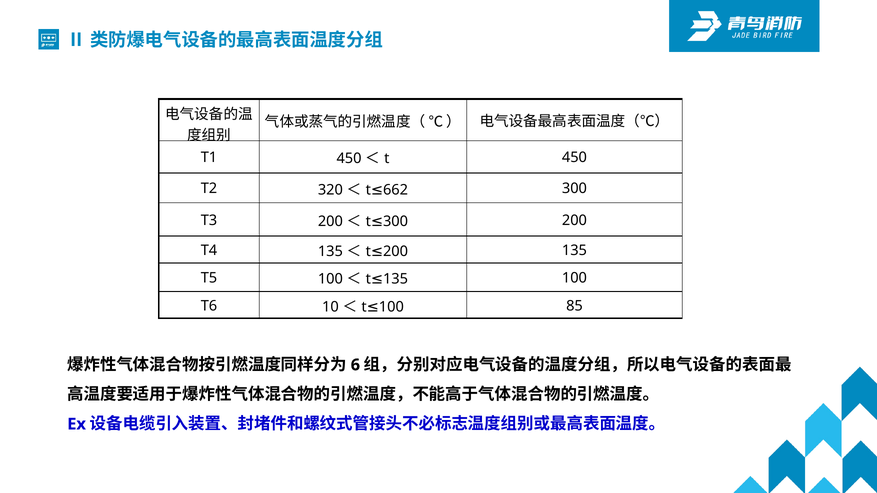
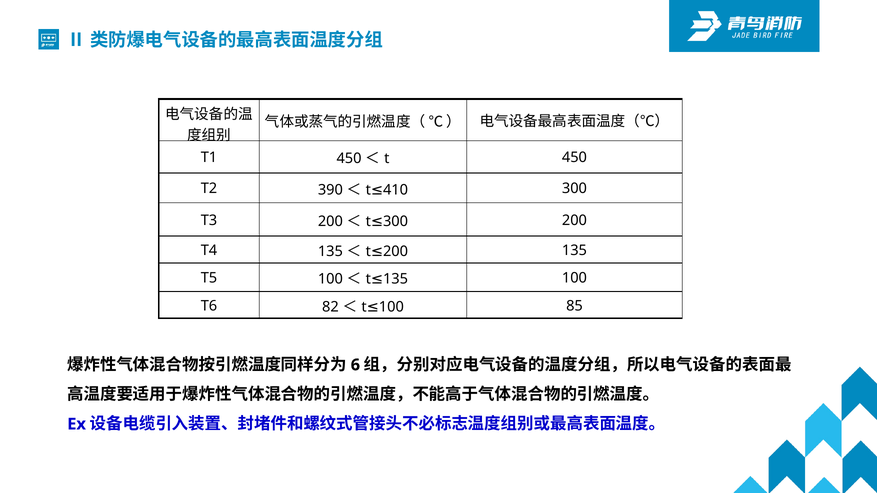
320: 320 -> 390 (330, 190)
662: 662 -> 410 (396, 190)
10: 10 -> 82 (330, 307)
